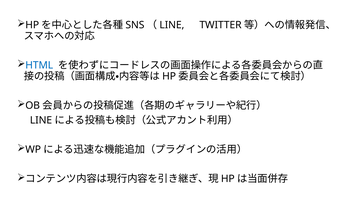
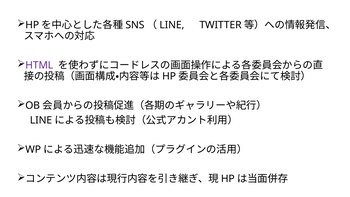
HTML colour: blue -> purple (39, 65)
